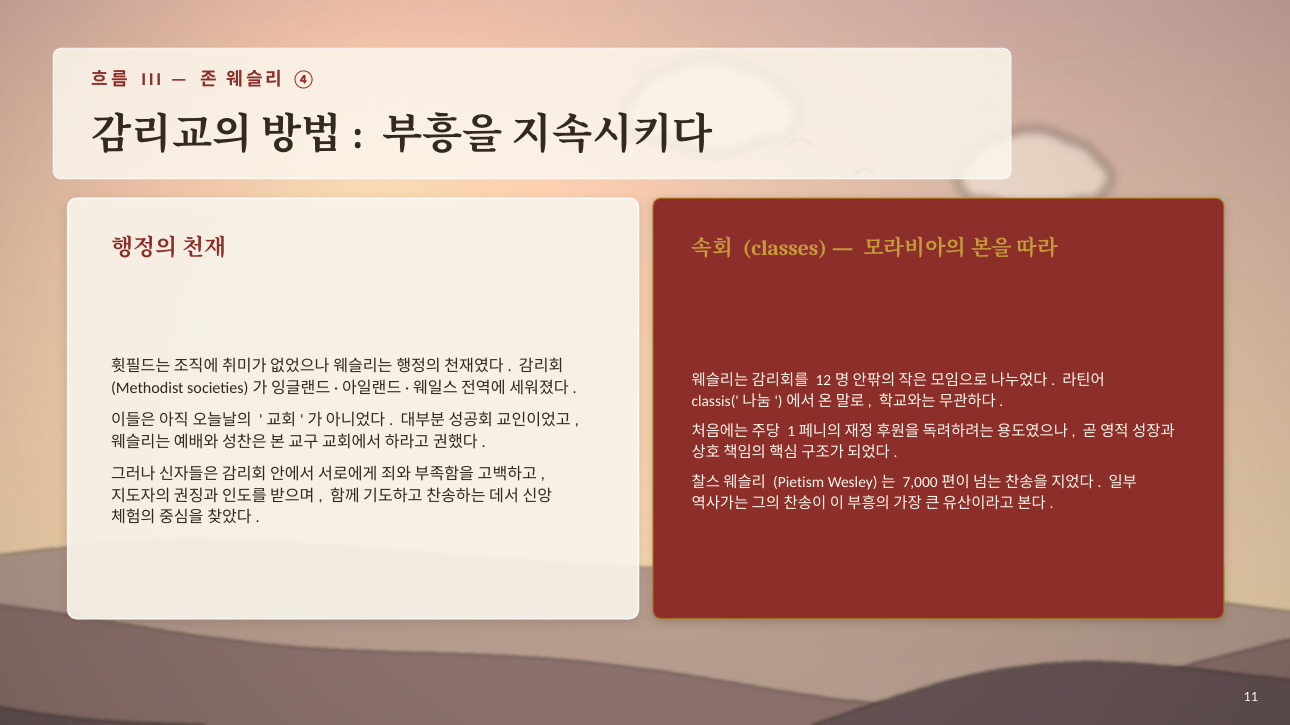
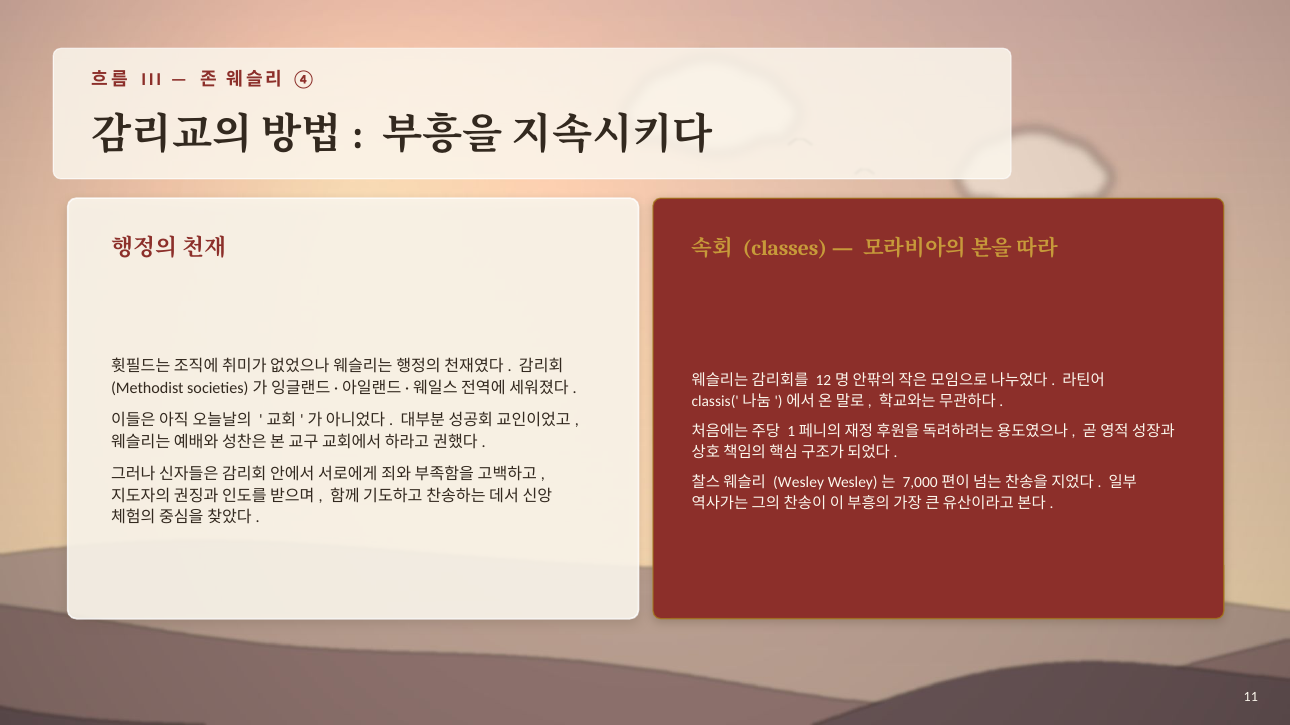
Pietism: Pietism -> Wesley (799, 483)
